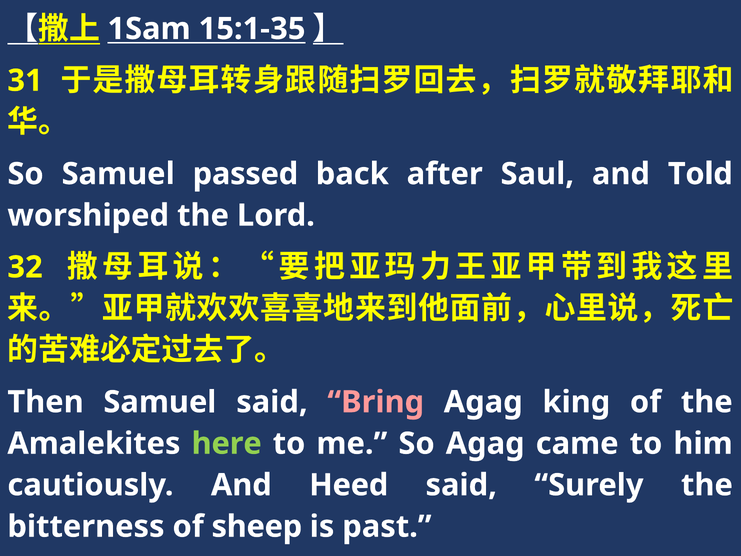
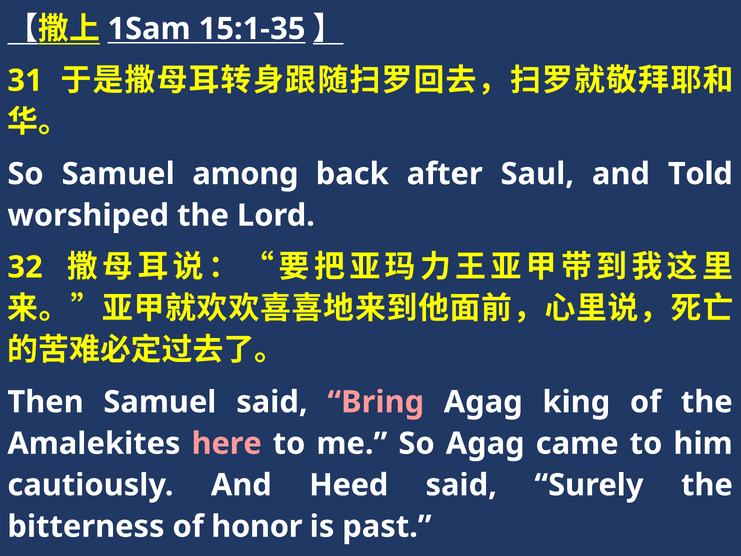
passed: passed -> among (245, 174)
here colour: light green -> pink (227, 443)
sheep: sheep -> honor (257, 526)
